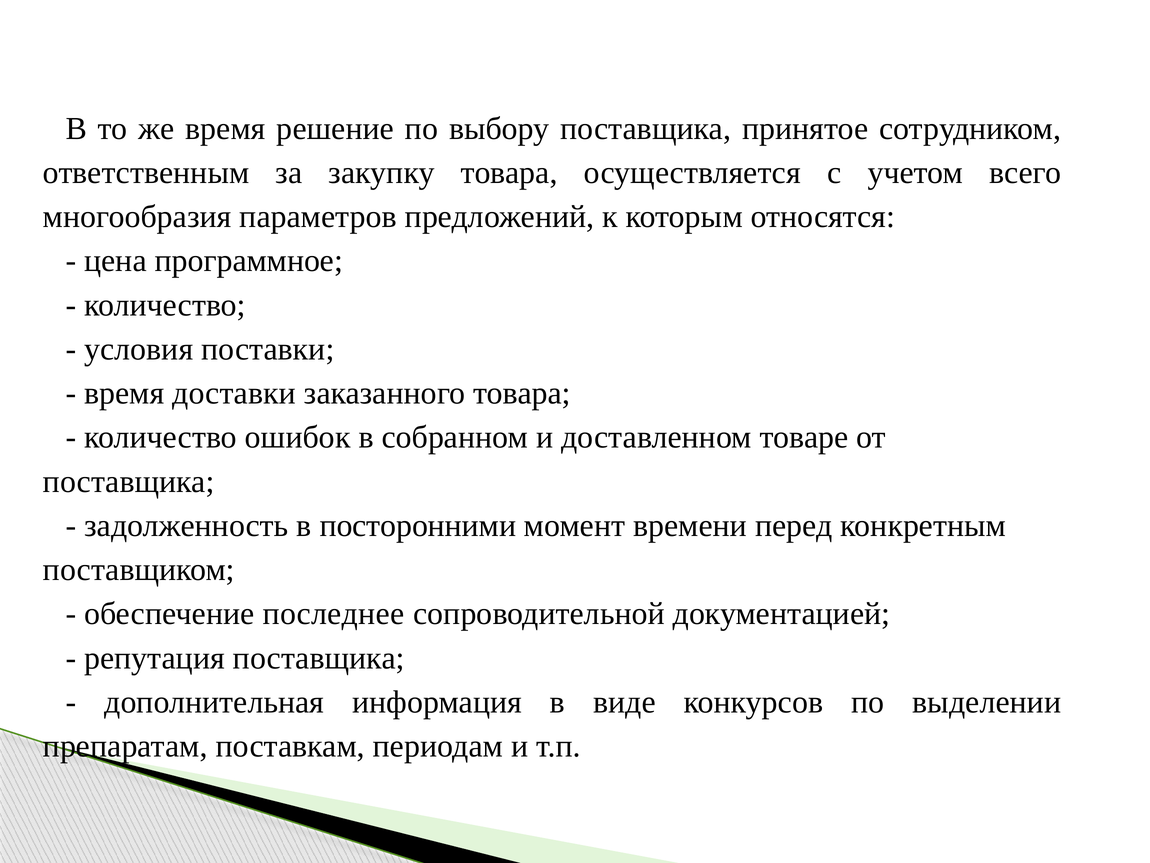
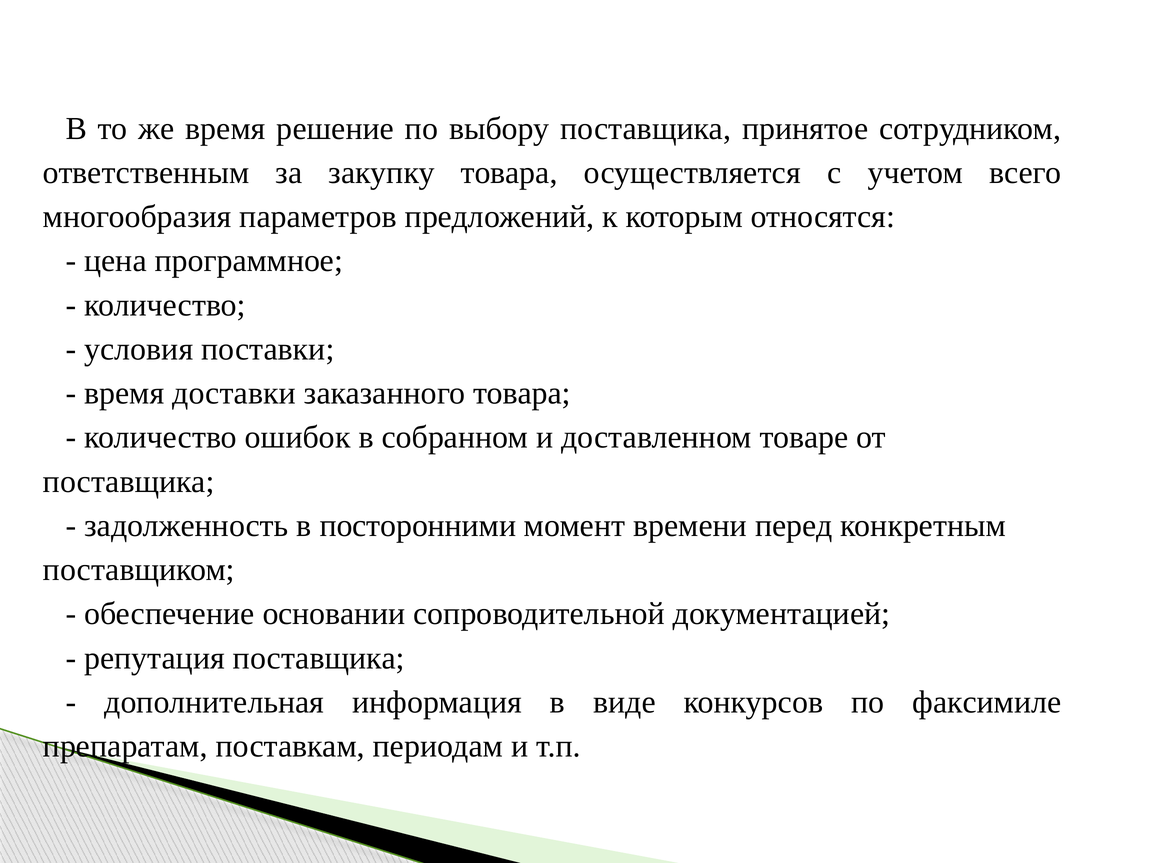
последнее: последнее -> основании (334, 614)
выделении: выделении -> факсимиле (987, 702)
